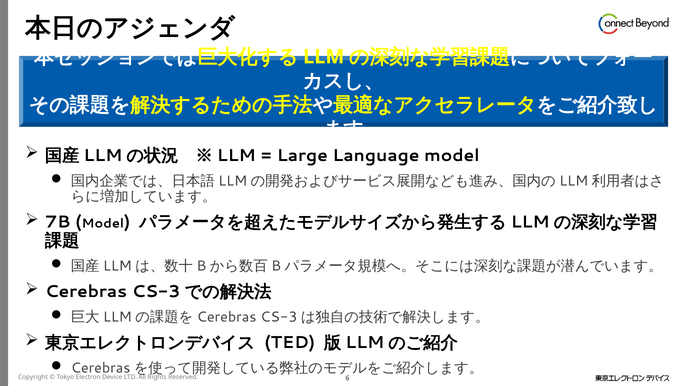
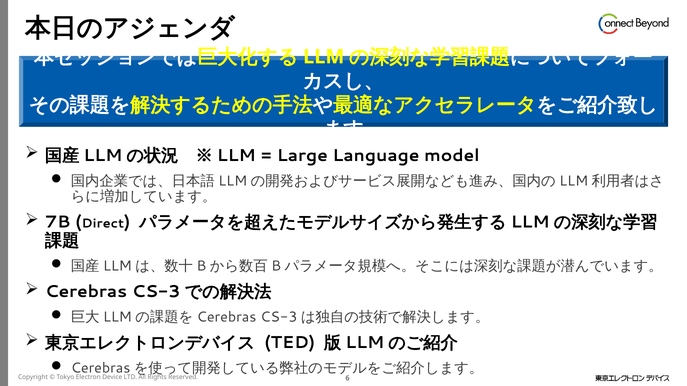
Model: Model -> Direct (103, 224)
